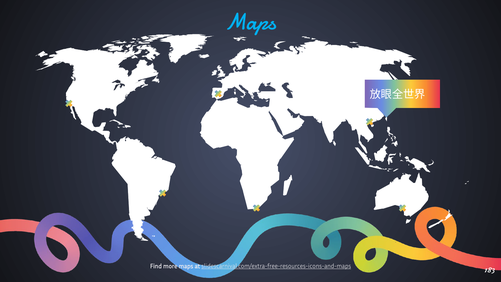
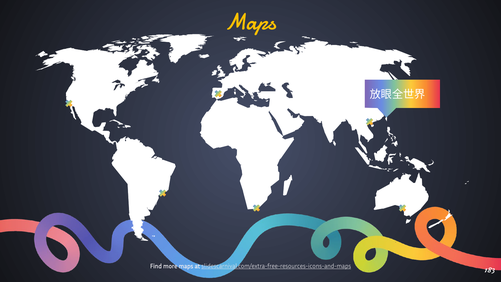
Maps colour: light blue -> yellow (250, 22)
